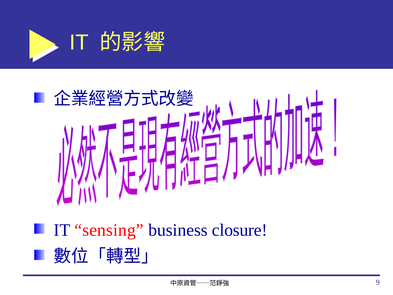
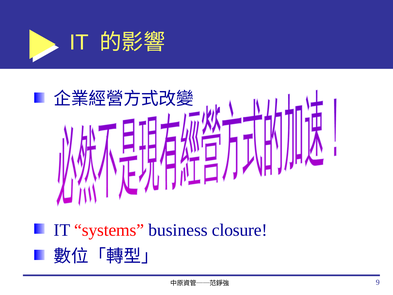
sensing: sensing -> systems (109, 230)
